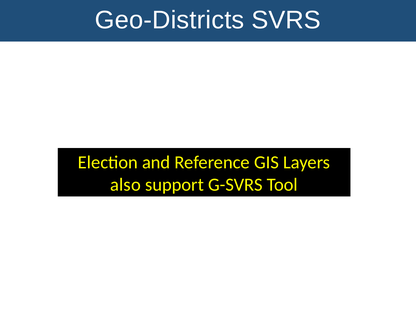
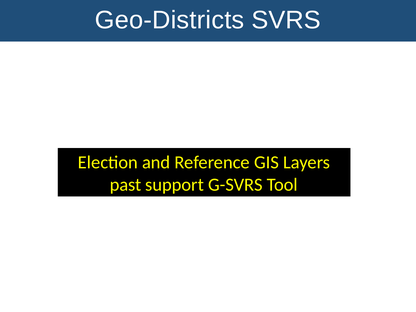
also: also -> past (126, 185)
